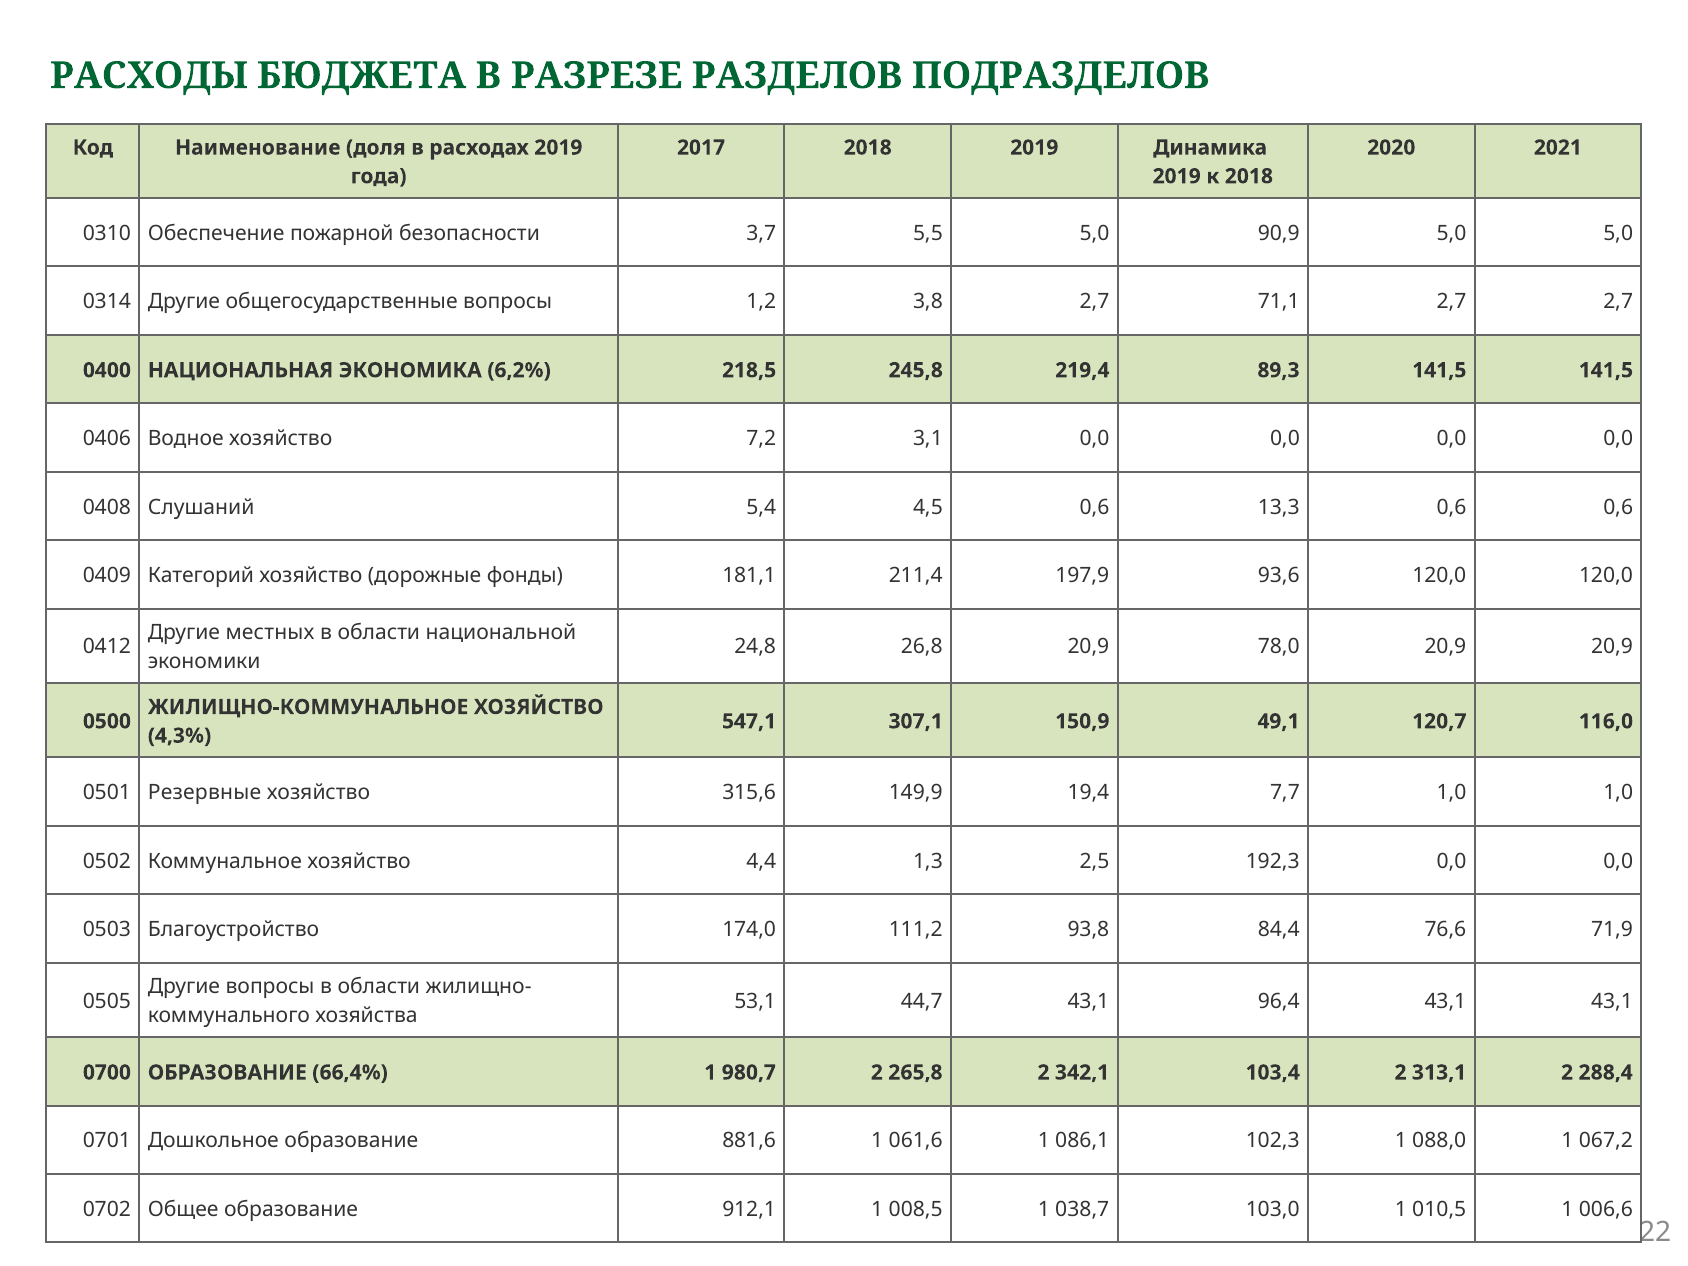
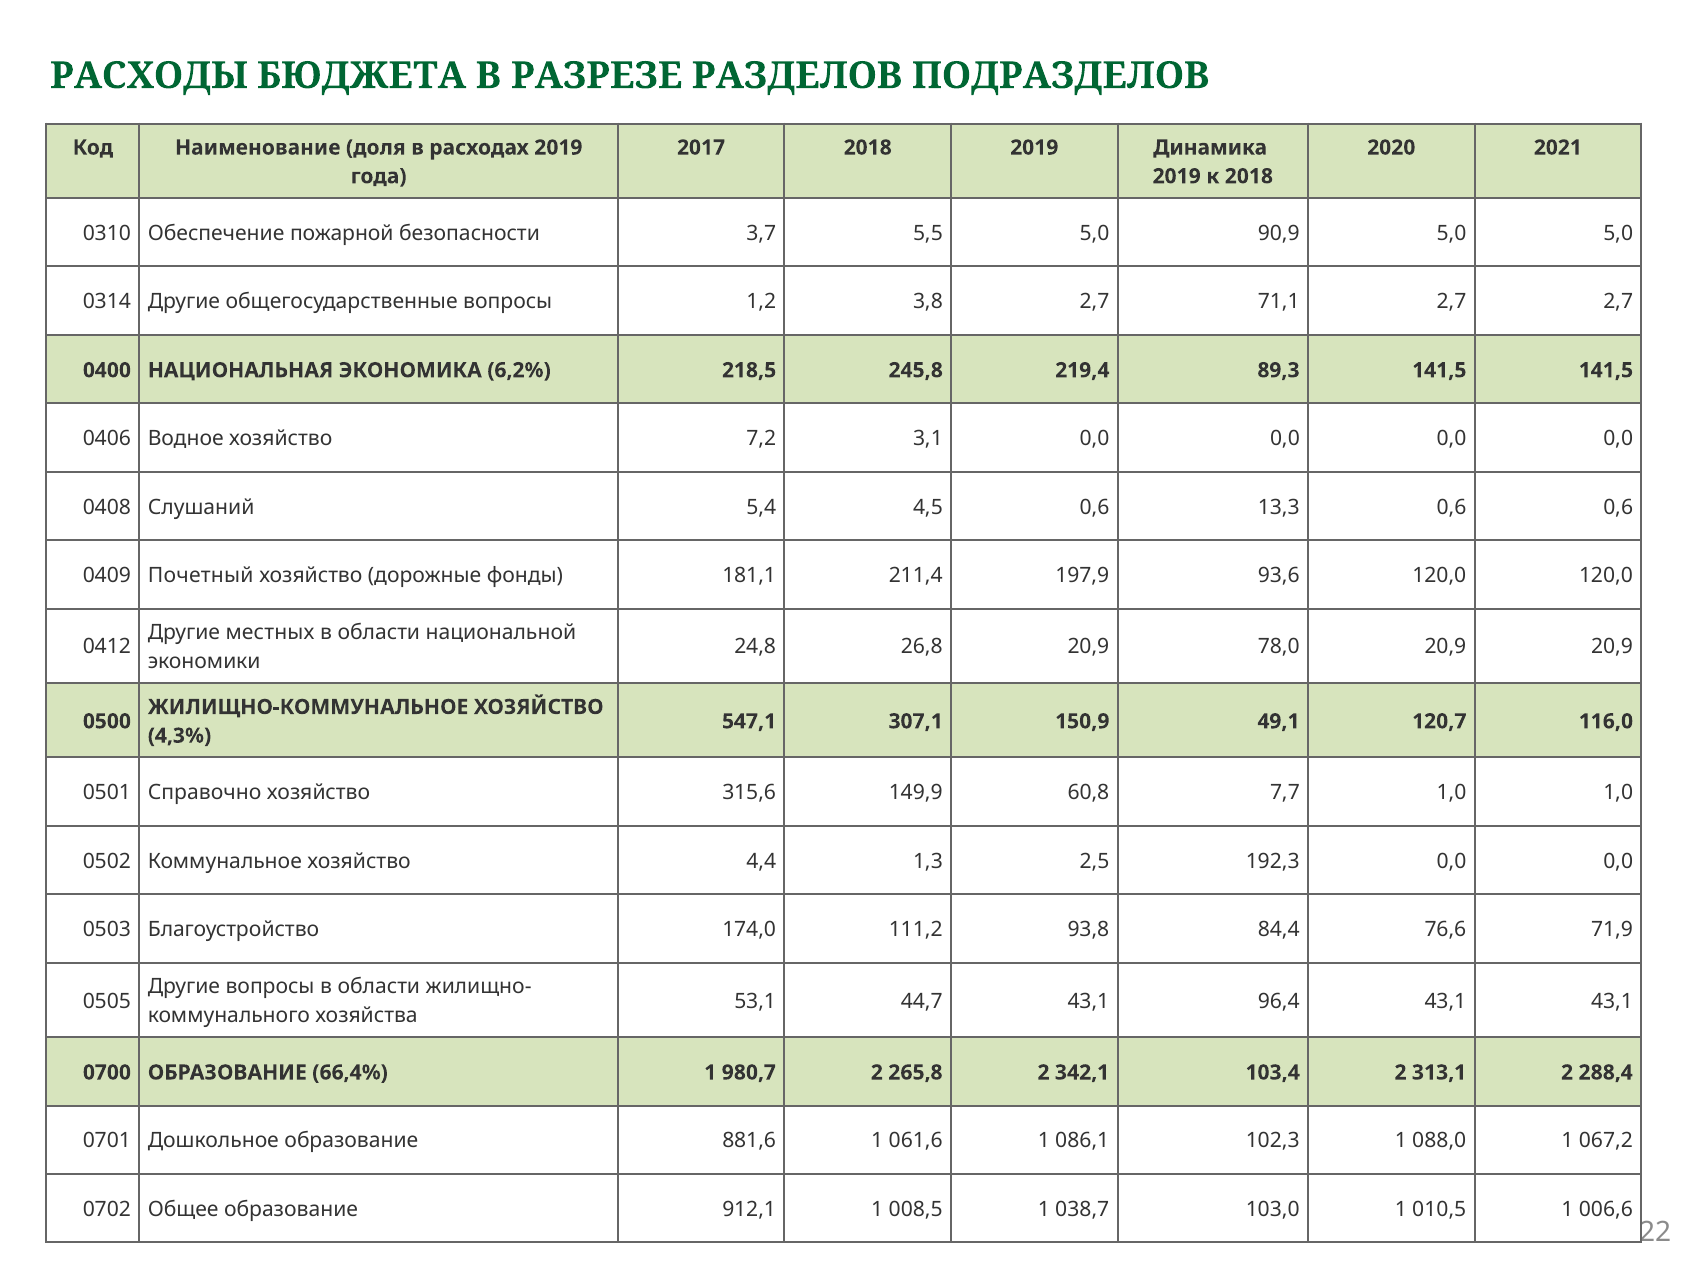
Категорий: Категорий -> Почетный (201, 576)
Резервные: Резервные -> Справочно (205, 793)
19,4: 19,4 -> 60,8 (1088, 793)
